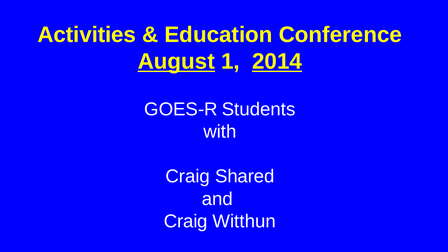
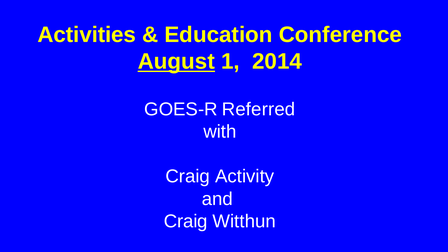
2014 underline: present -> none (277, 62)
Students: Students -> Referred (259, 109)
Shared: Shared -> Activity (245, 176)
